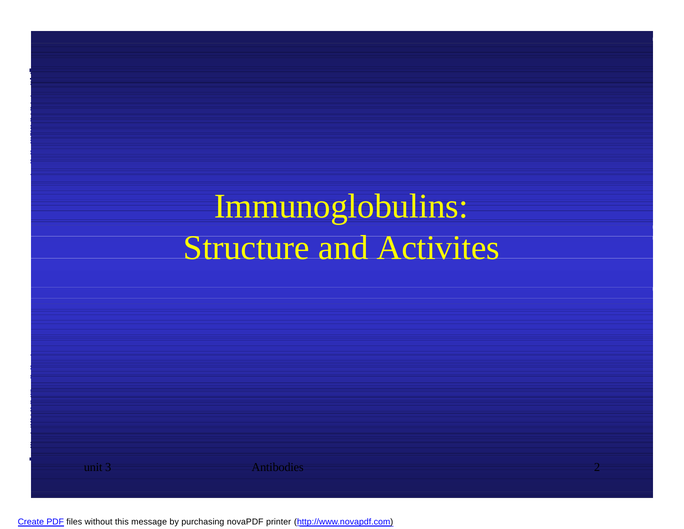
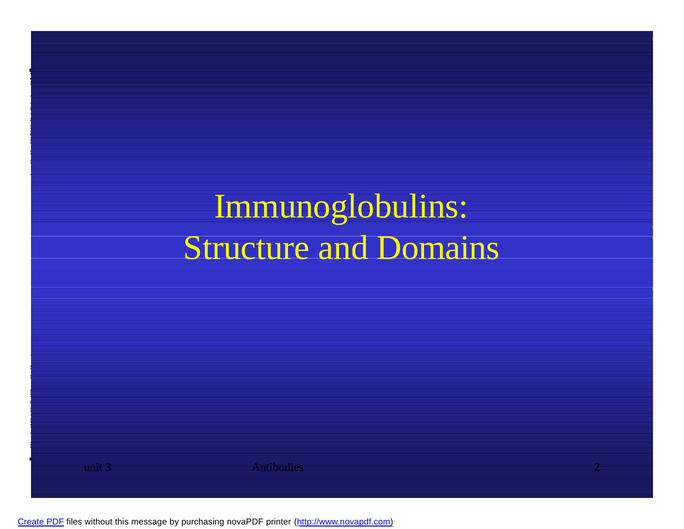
Activites: Activites -> Domains (438, 247)
